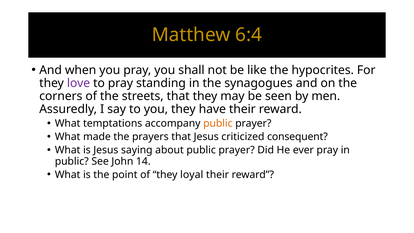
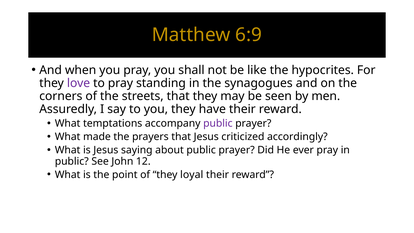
6:4: 6:4 -> 6:9 (249, 35)
public colour: orange -> purple (218, 123)
consequent: consequent -> accordingly (297, 137)
14: 14 -> 12 (143, 161)
